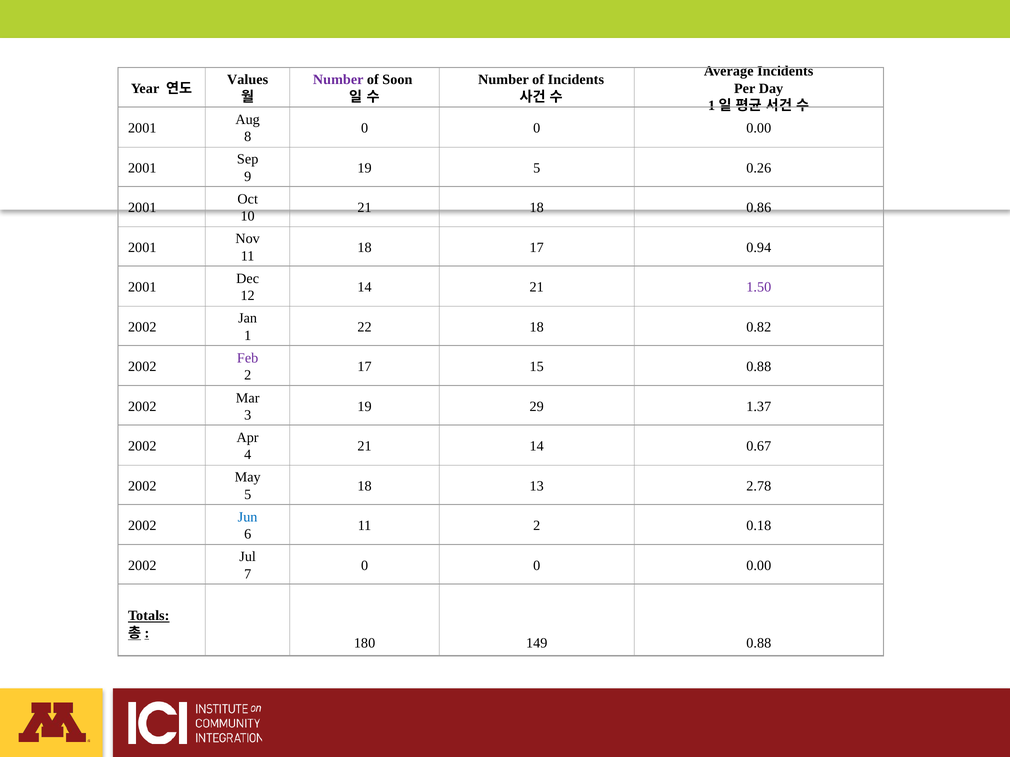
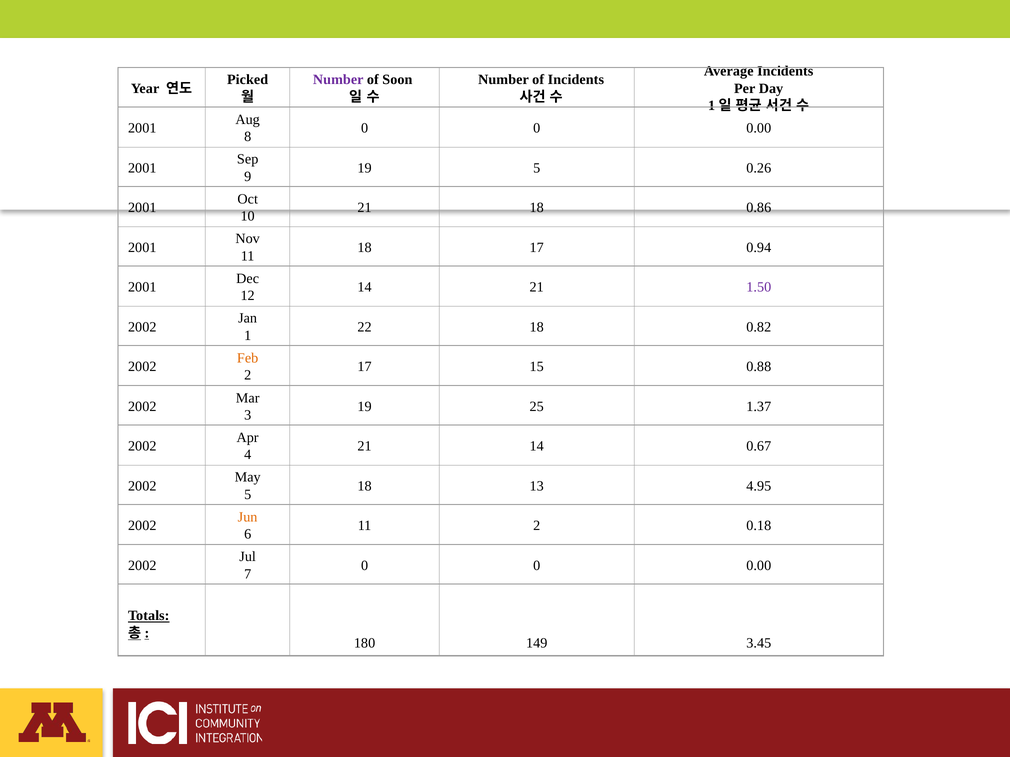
Values: Values -> Picked (248, 80)
Feb colour: purple -> orange (248, 358)
29: 29 -> 25 (537, 407)
2.78: 2.78 -> 4.95 (759, 486)
Jun colour: blue -> orange (248, 517)
149 0.88: 0.88 -> 3.45 (759, 644)
